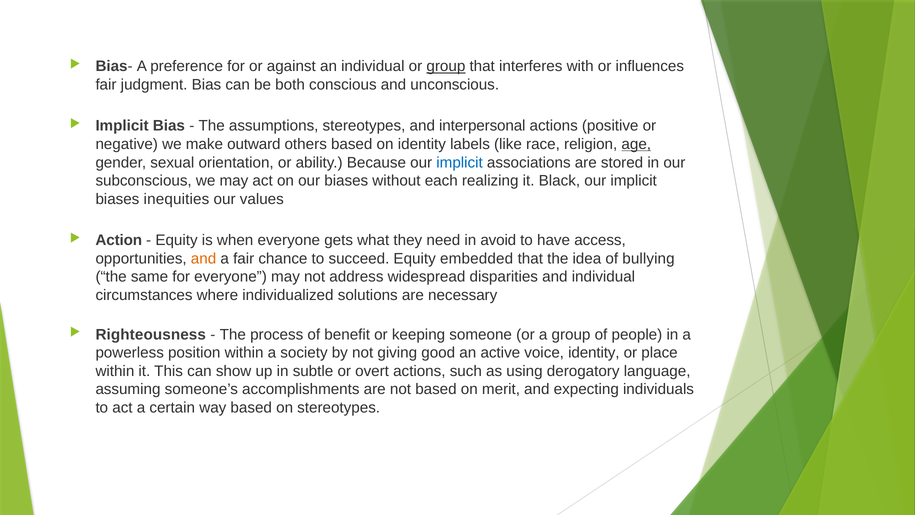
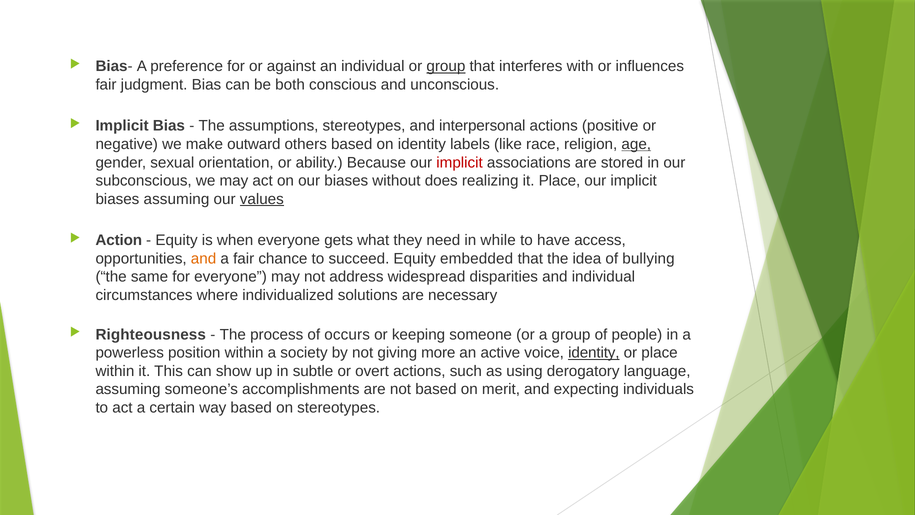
implicit colour: blue -> red (460, 162)
each: each -> does (441, 181)
it Black: Black -> Place (559, 181)
biases inequities: inequities -> assuming (176, 199)
values underline: none -> present (262, 199)
avoid: avoid -> while (498, 240)
benefit: benefit -> occurs (347, 334)
good: good -> more (438, 353)
identity underline: none -> present (594, 353)
